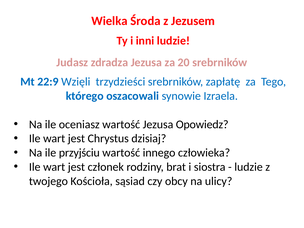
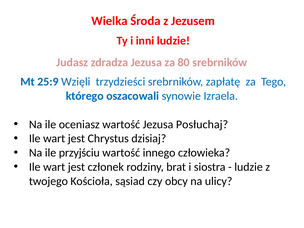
20: 20 -> 80 (184, 63)
22:9: 22:9 -> 25:9 (48, 82)
Opowiedz: Opowiedz -> Posłuchaj (202, 124)
